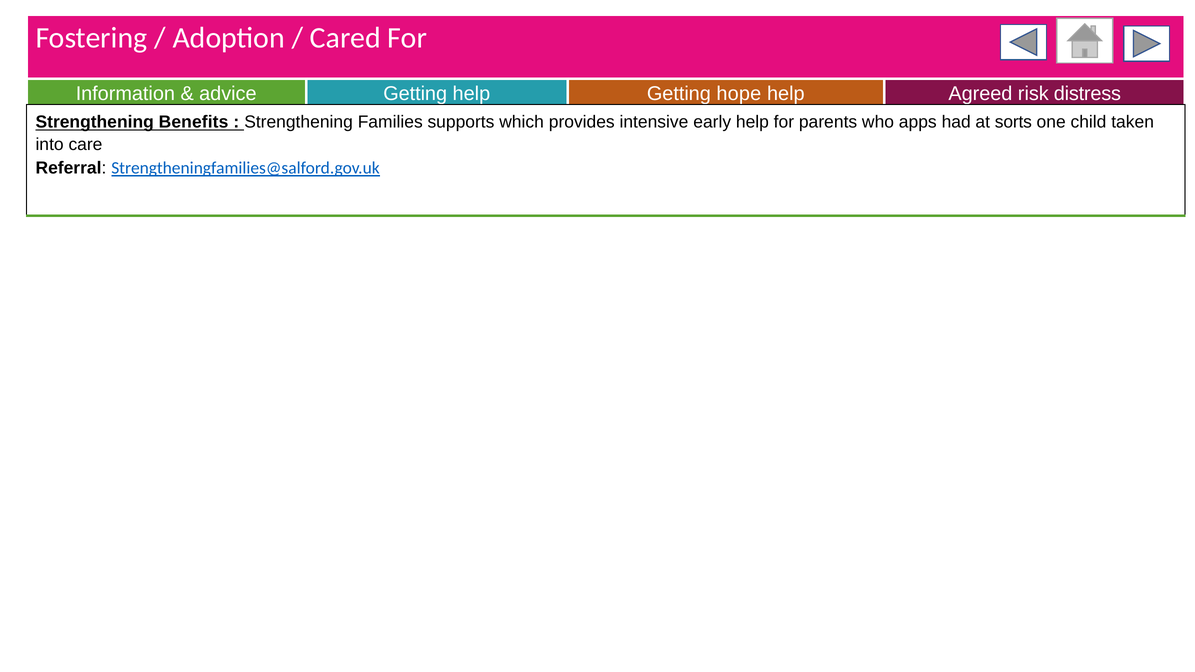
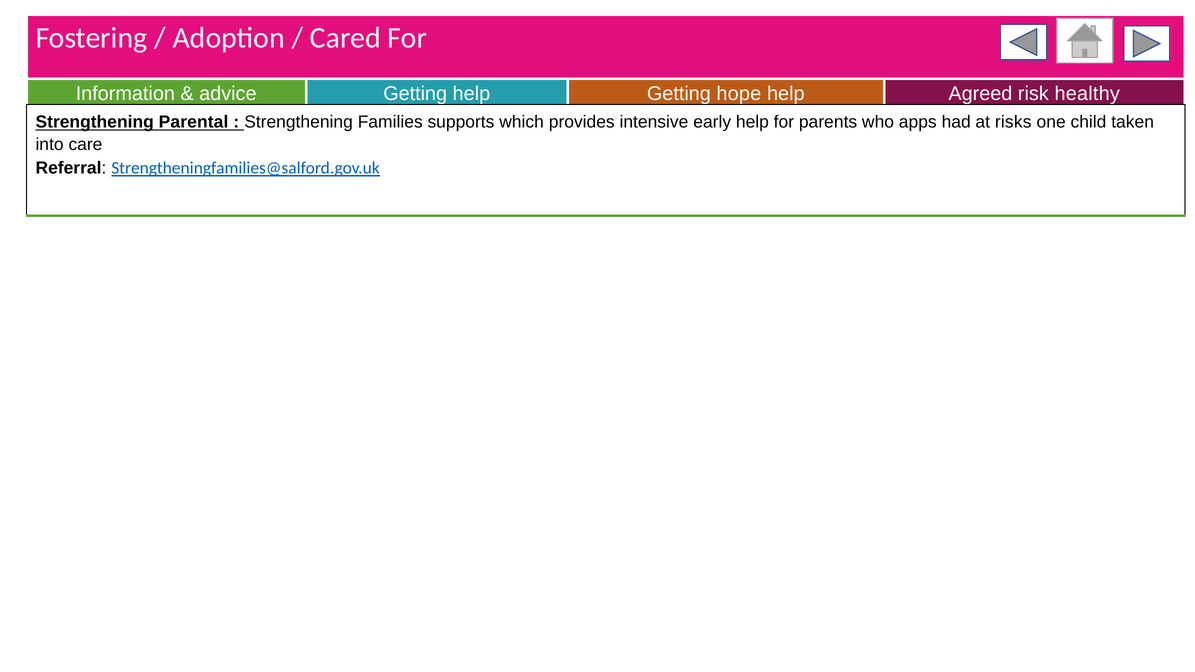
distress: distress -> healthy (1087, 94)
Benefits: Benefits -> Parental (194, 122)
sorts: sorts -> risks (1013, 122)
